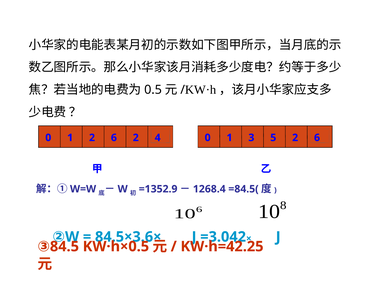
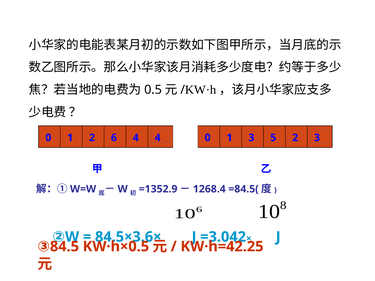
6 2: 2 -> 4 (136, 138)
5 2 6: 6 -> 3 (317, 138)
